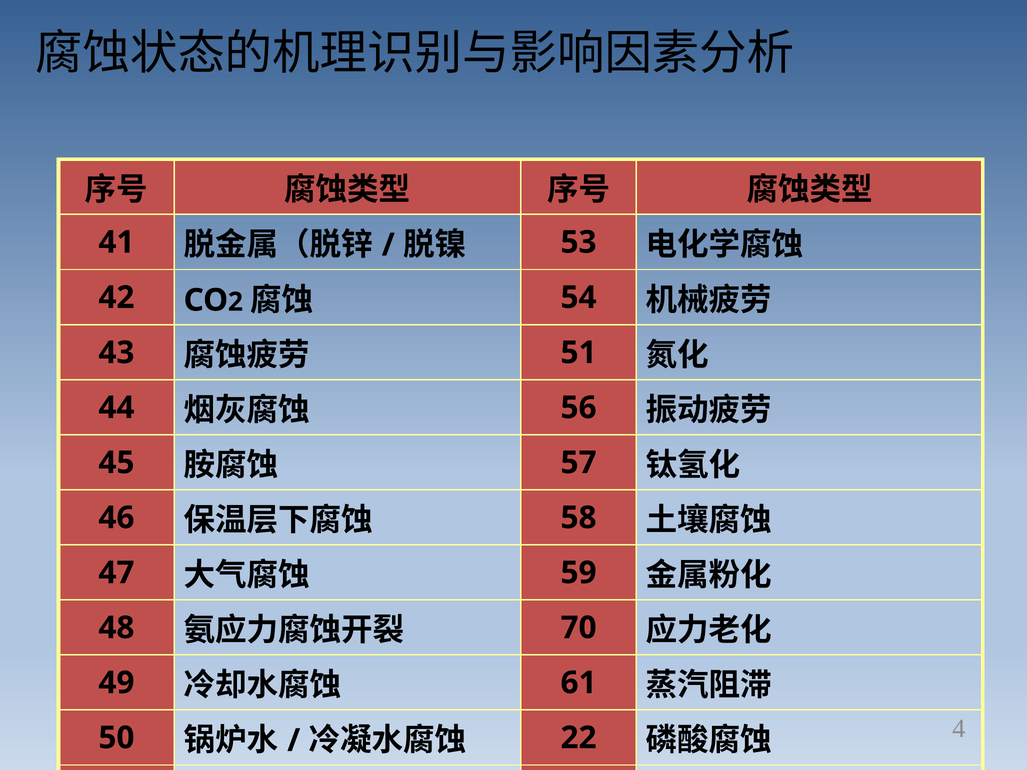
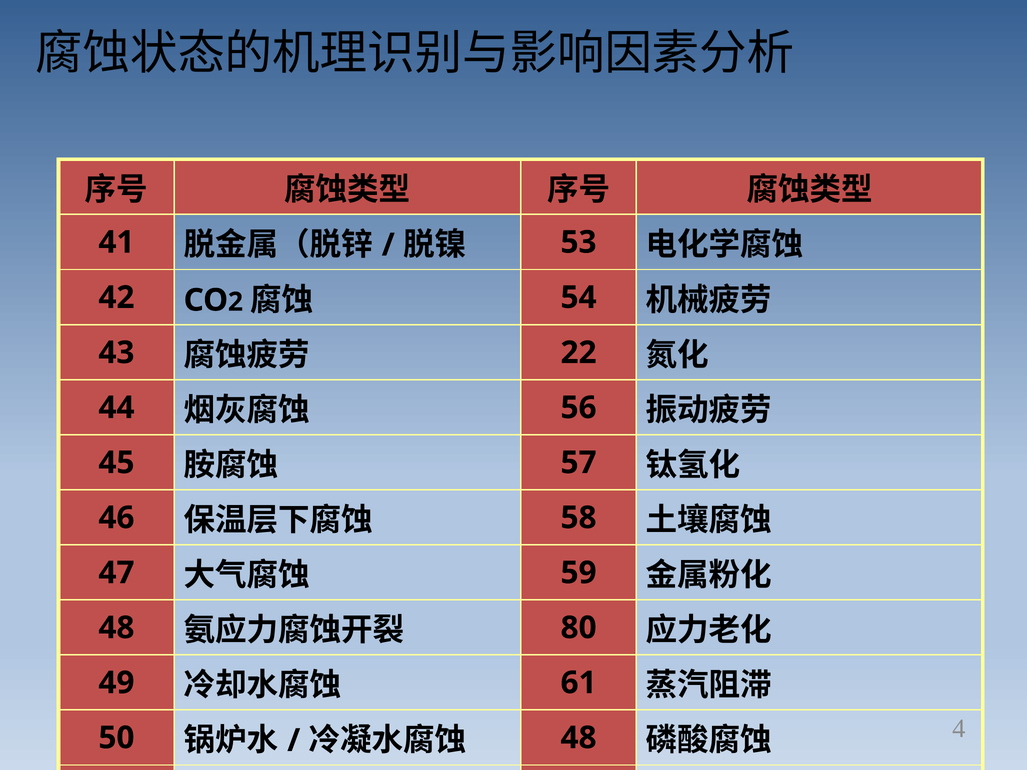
51: 51 -> 22 (579, 353)
70: 70 -> 80 (579, 628)
22: 22 -> 48 (579, 738)
